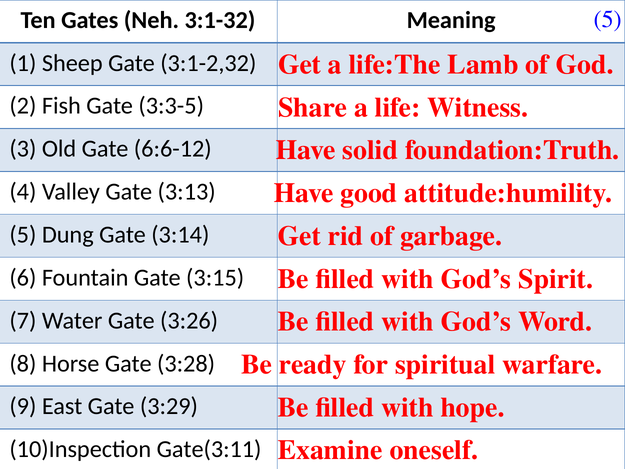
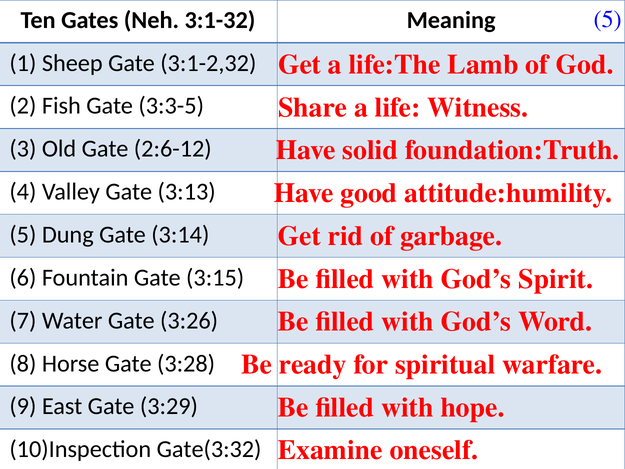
6:6-12: 6:6-12 -> 2:6-12 (173, 149)
Gate(3:11: Gate(3:11 -> Gate(3:32 (209, 449)
